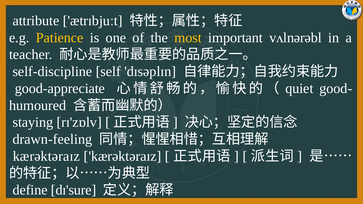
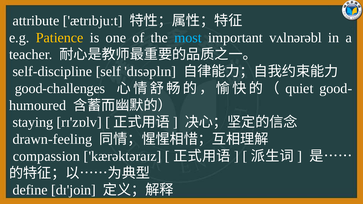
most colour: yellow -> light blue (188, 38)
good-appreciate: good-appreciate -> good-challenges (60, 89)
kærəktəraɪz: kærəktəraɪz -> compassion (46, 156)
dɪ'sure: dɪ'sure -> dɪ'join (74, 190)
